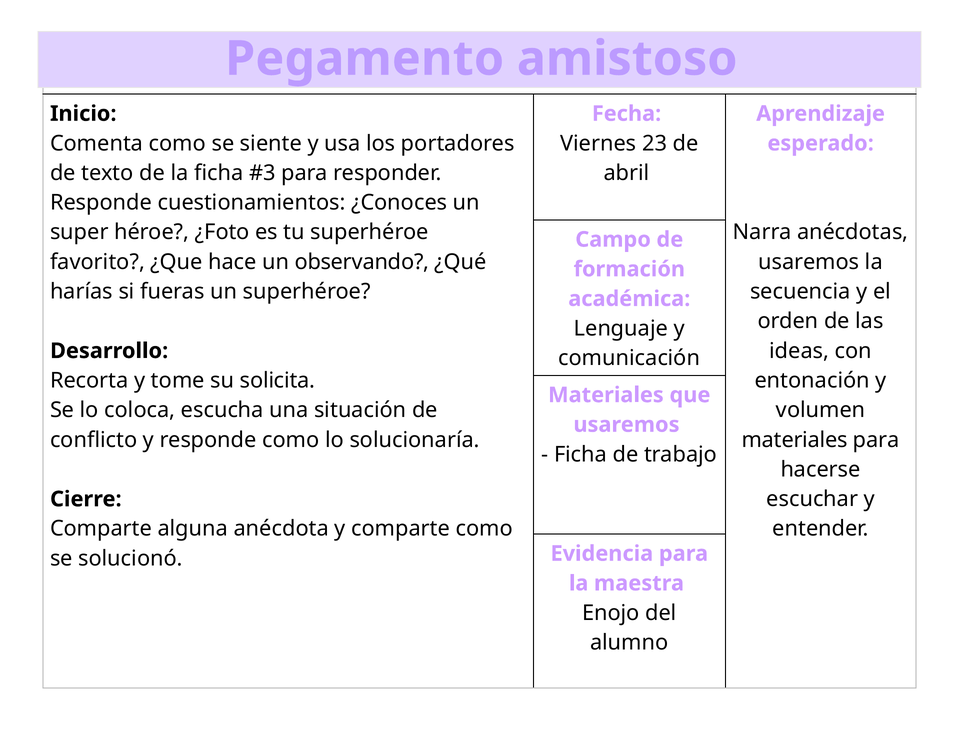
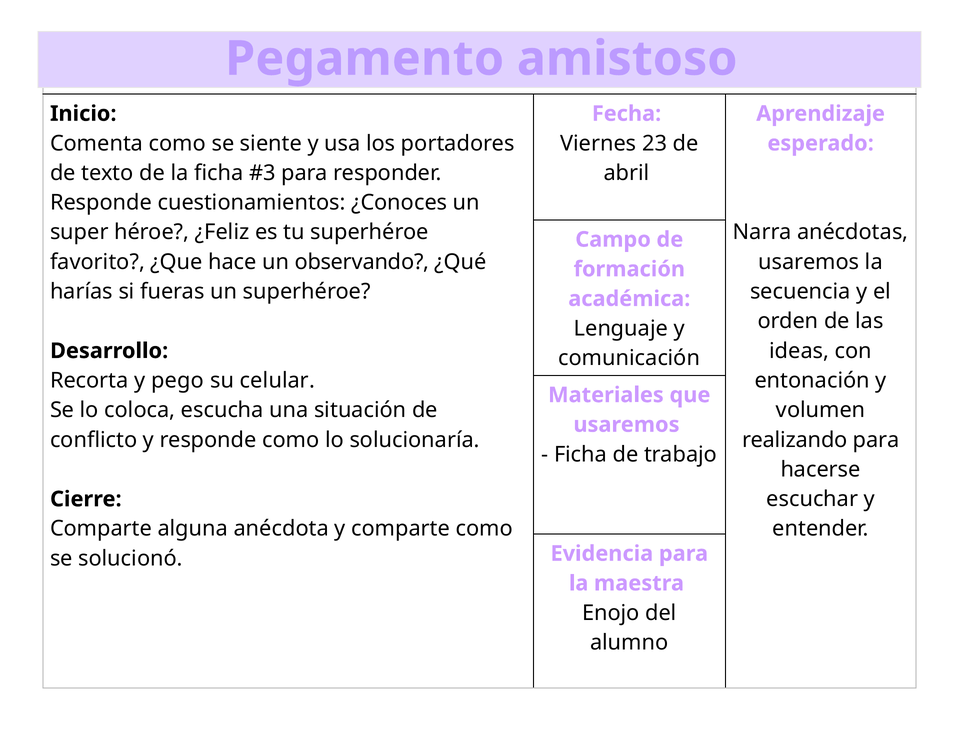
¿Foto: ¿Foto -> ¿Feliz (222, 232)
tome: tome -> pego (178, 381)
solicita: solicita -> celular (277, 381)
materiales: materiales -> realizando (795, 440)
